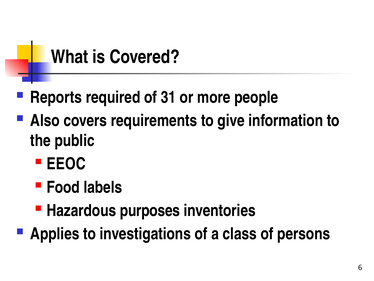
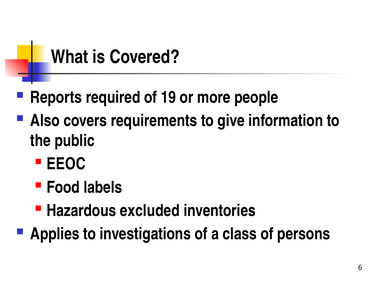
31: 31 -> 19 (168, 97)
purposes: purposes -> excluded (150, 210)
